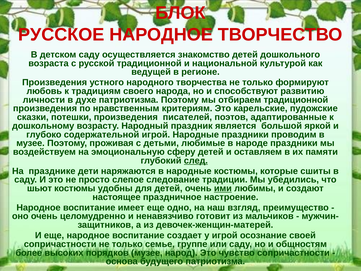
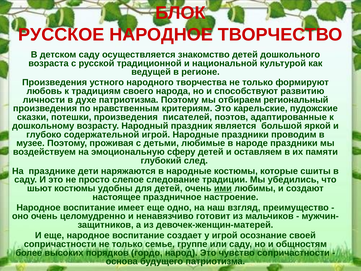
отбираем традиционной: традиционной -> региональный (296, 100)
след underline: present -> none (196, 160)
порядков музее: музее -> гордо (147, 253)
